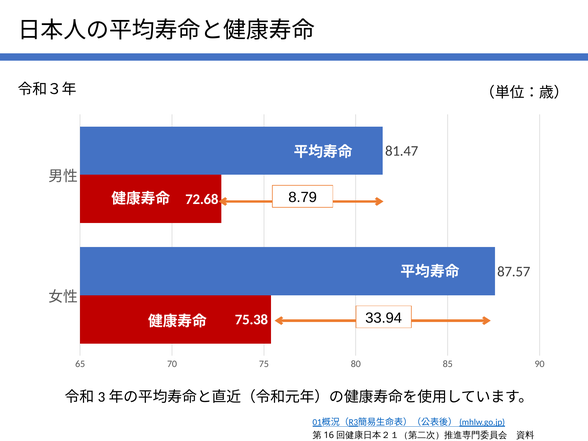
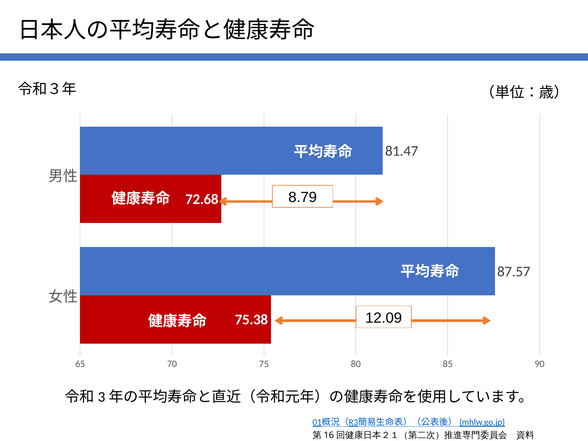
33.94: 33.94 -> 12.09 (384, 318)
